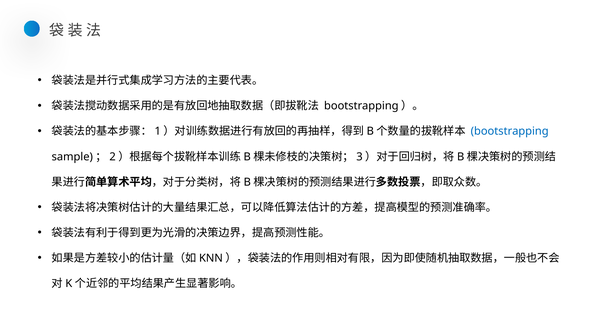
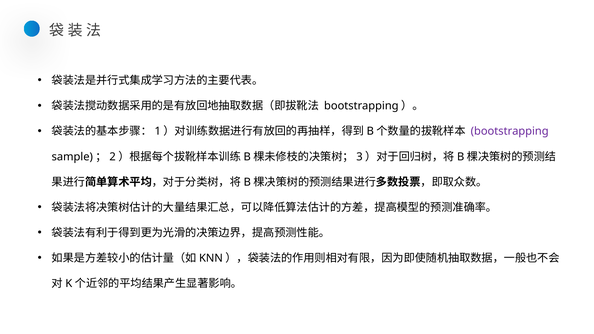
bootstrapping colour: blue -> purple (510, 131)
